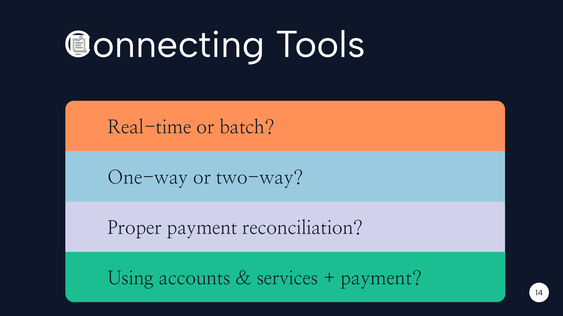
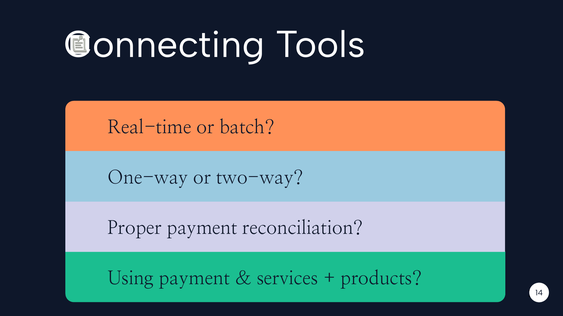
Using accounts: accounts -> payment (195, 279)
payment: payment -> products (381, 279)
